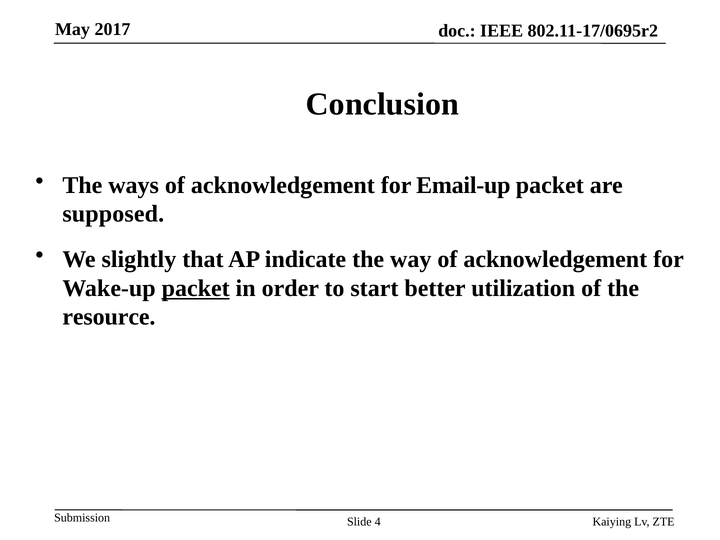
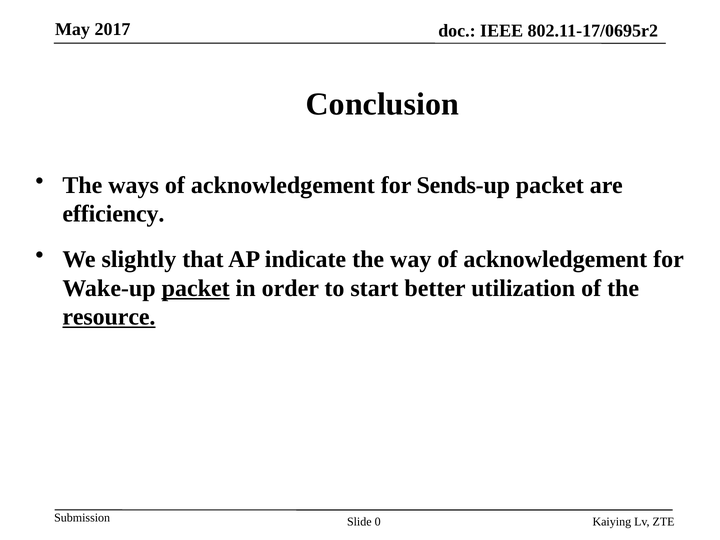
Email-up: Email-up -> Sends-up (463, 185)
supposed: supposed -> efficiency (113, 214)
resource underline: none -> present (109, 317)
4: 4 -> 0 (378, 522)
